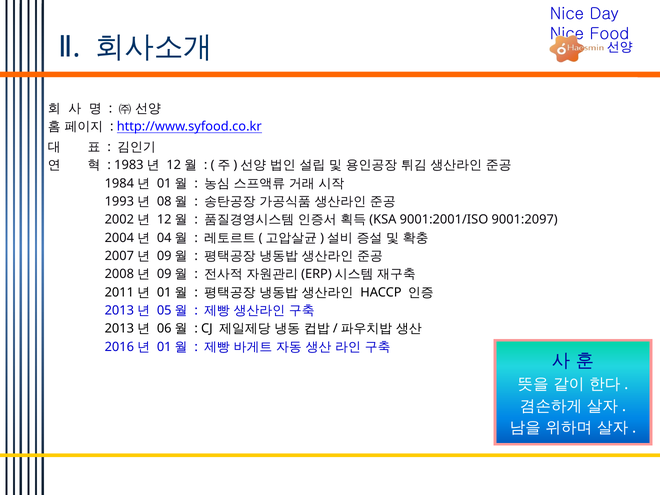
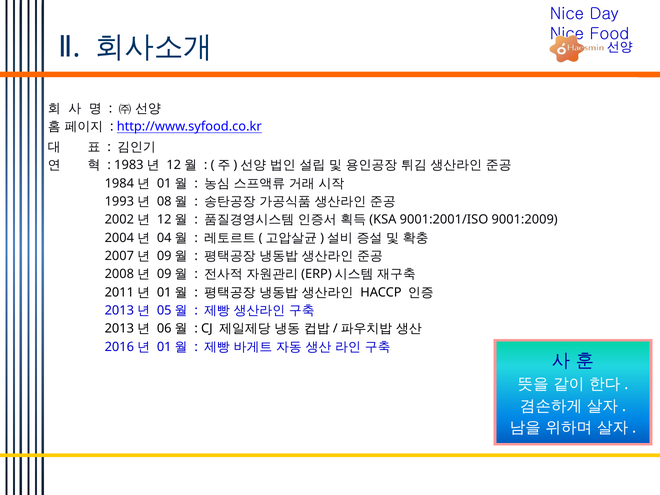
9001:2097: 9001:2097 -> 9001:2009 (525, 220)
